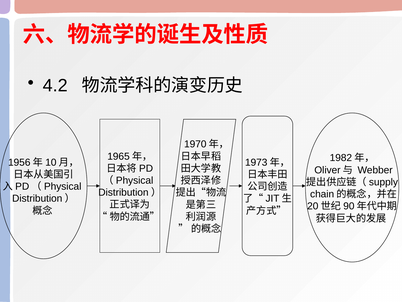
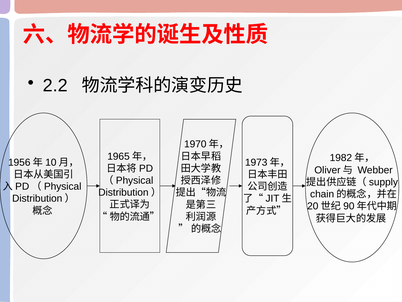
4.2: 4.2 -> 2.2 (55, 86)
